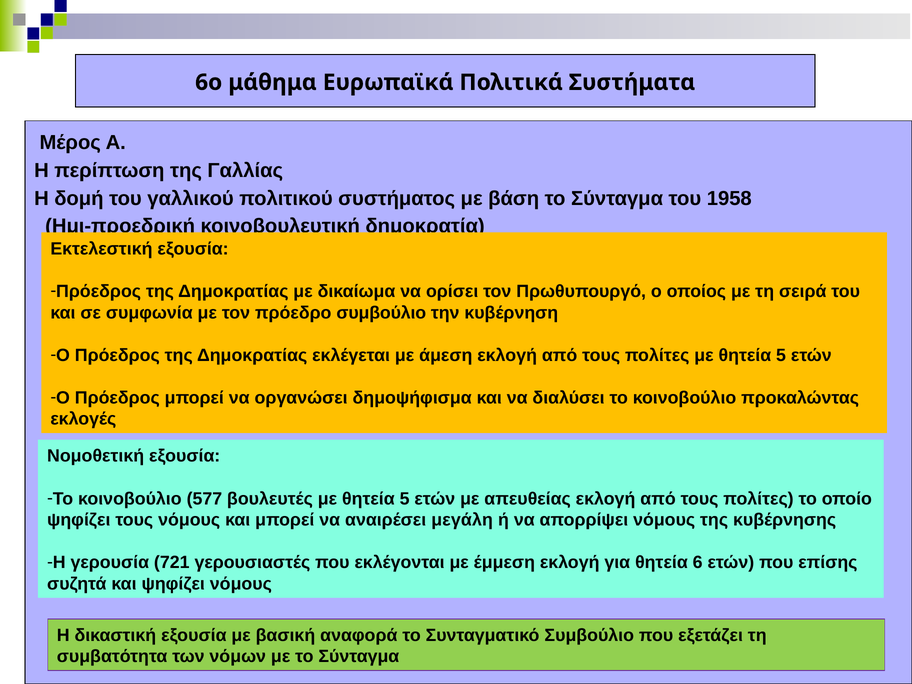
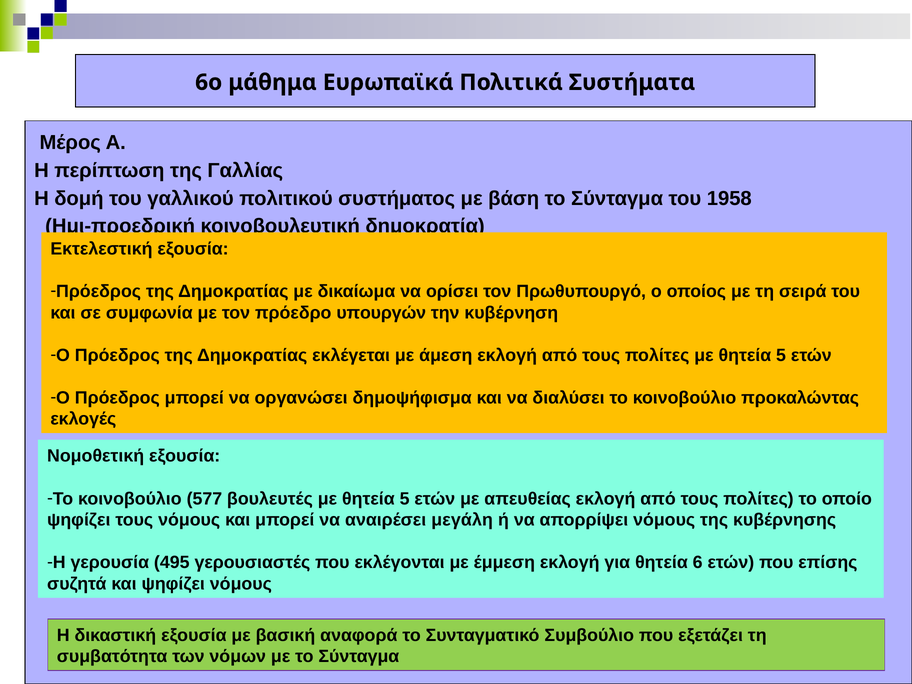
πρόεδρο συμβούλιο: συμβούλιο -> υπουργών (381, 313)
721: 721 -> 495 (172, 563)
